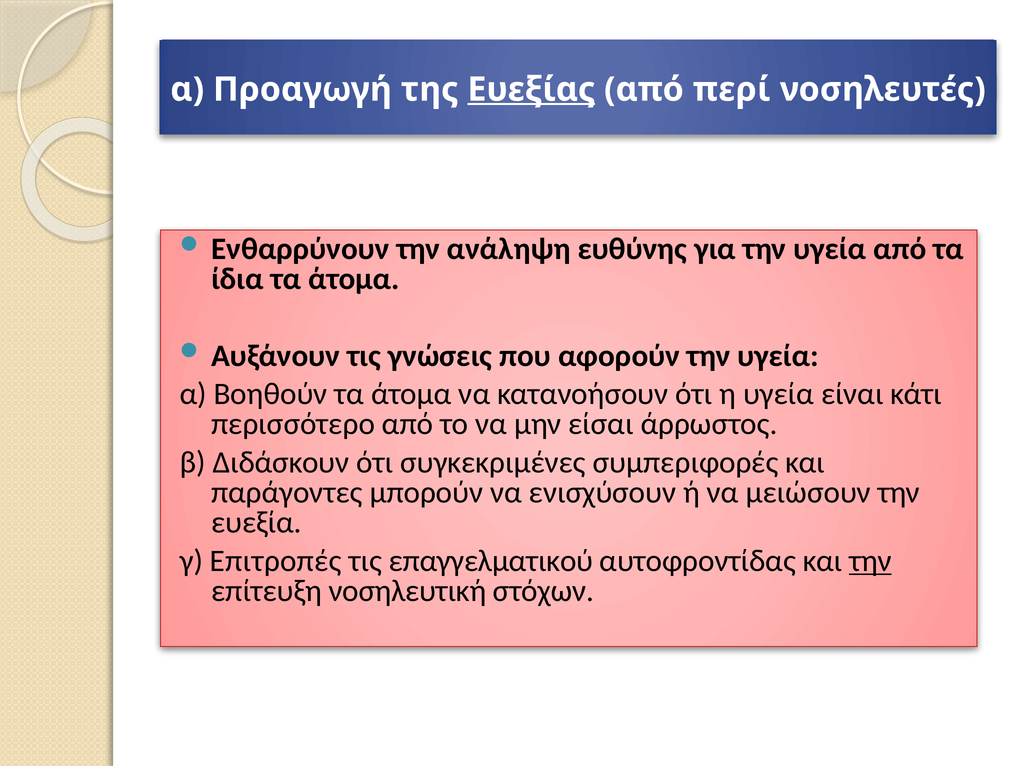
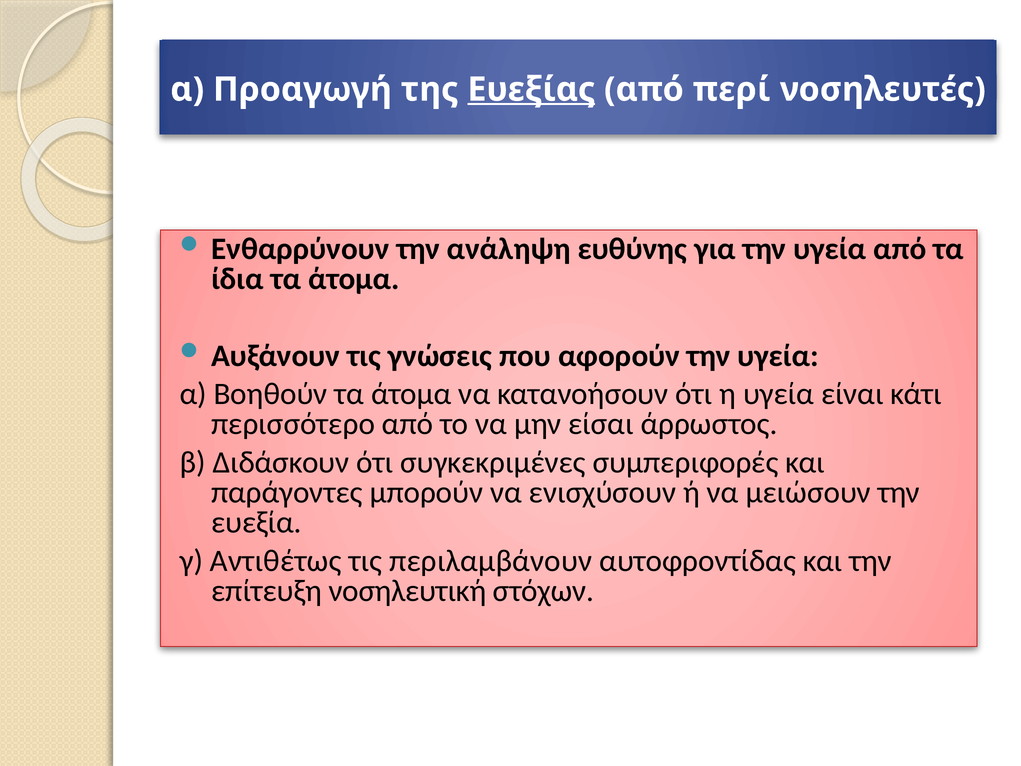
Επιτροπές: Επιτροπές -> Αντιθέτως (276, 561)
επαγγελματικού: επαγγελματικού -> περιλαμβάνουν (491, 561)
την underline: present -> none (870, 561)
